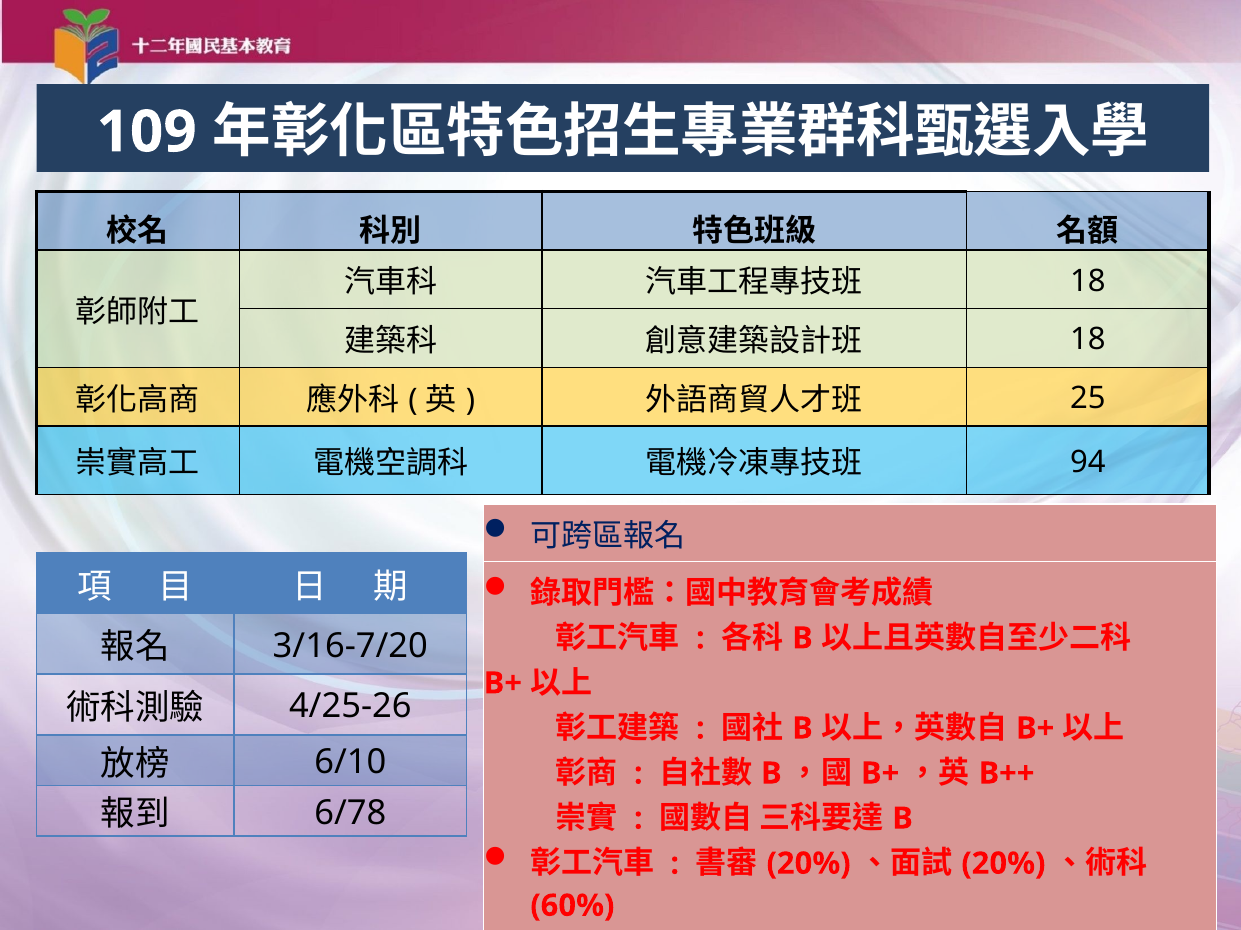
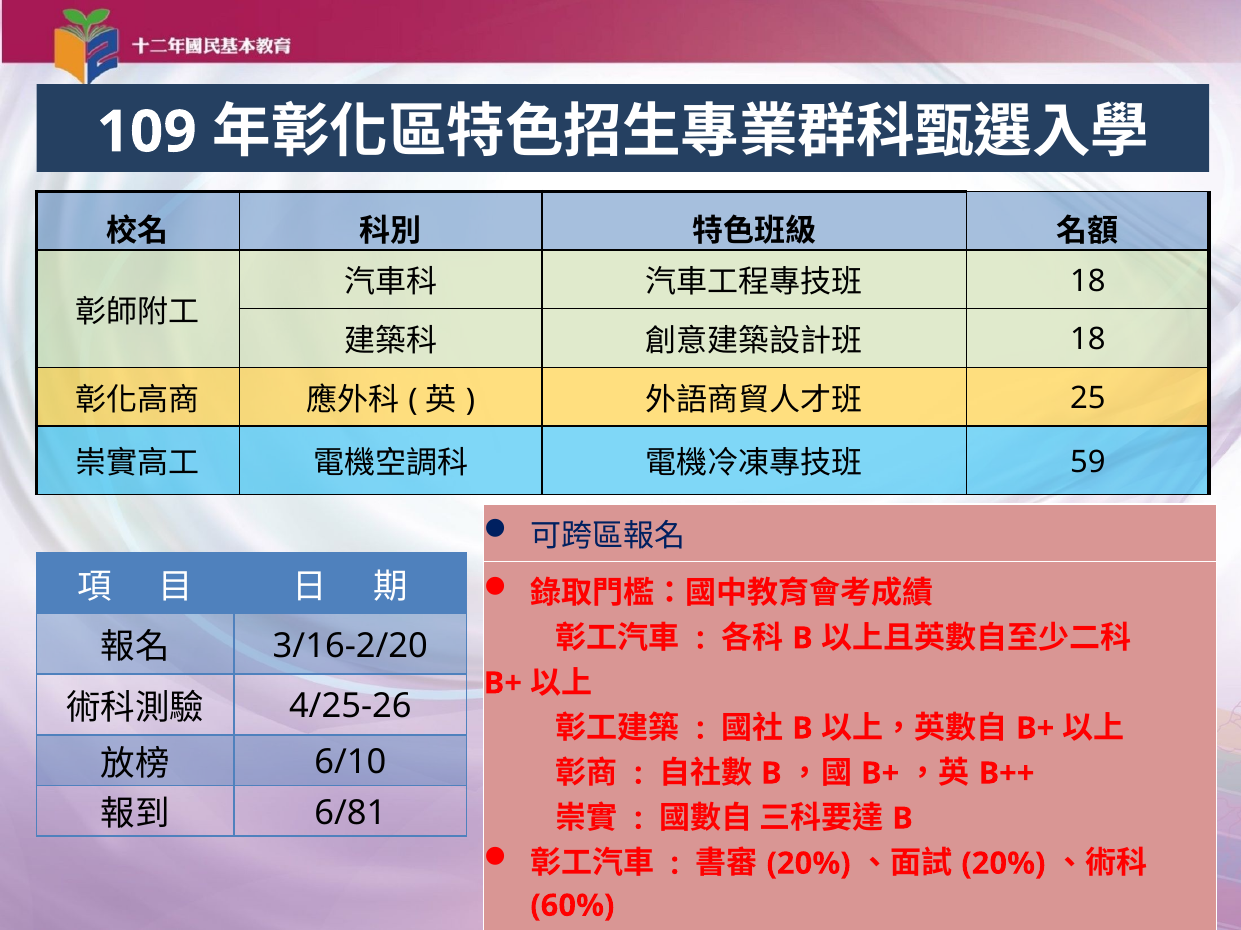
94: 94 -> 59 (1088, 462)
3/16-7/20: 3/16-7/20 -> 3/16-2/20 (350, 646)
6/78: 6/78 -> 6/81 (350, 813)
